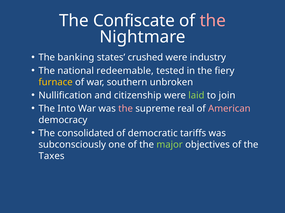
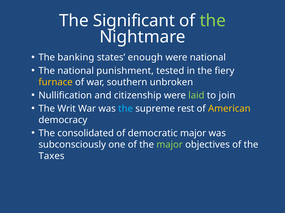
Confiscate: Confiscate -> Significant (134, 21)
the colour: pink -> light green (213, 21)
crushed: crushed -> enough (145, 58)
were industry: industry -> national (208, 58)
redeemable: redeemable -> punishment (125, 71)
Into: Into -> Writ (67, 109)
the colour: pink -> light blue (126, 109)
real: real -> rest (186, 109)
American colour: pink -> yellow (229, 109)
democratic tariffs: tariffs -> major (193, 134)
